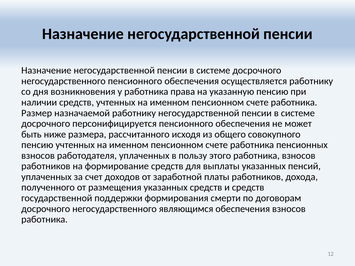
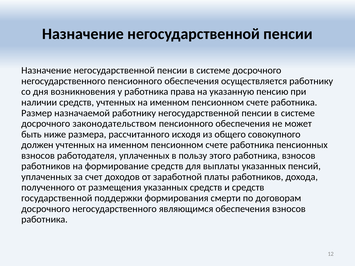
персонифицируется: персонифицируется -> законодательством (114, 124)
пенсию: пенсию -> должен (37, 145)
